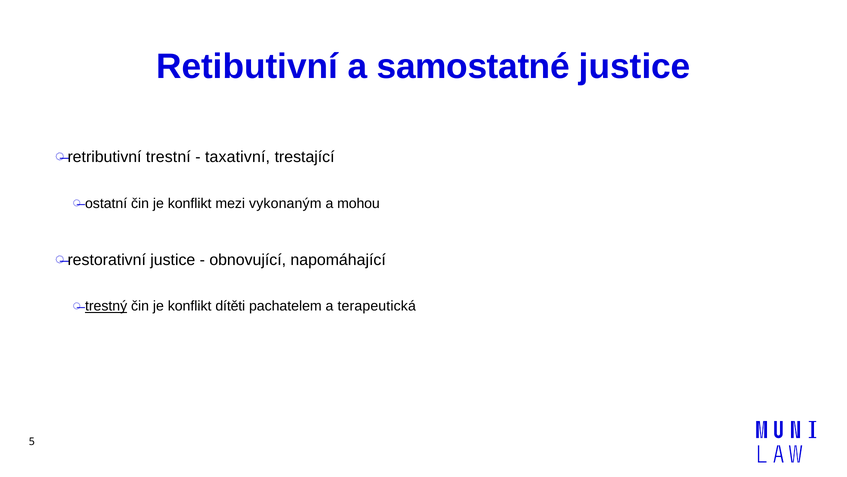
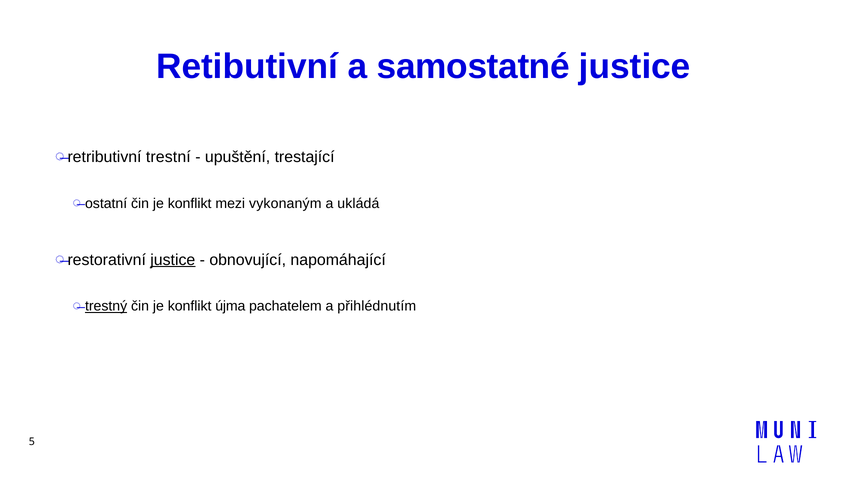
taxativní: taxativní -> upuštění (238, 157)
mohou: mohou -> ukládá (358, 203)
justice underline: none -> present (173, 259)
dítěti: dítěti -> újma (230, 306)
terapeutická: terapeutická -> přihlédnutím (377, 306)
